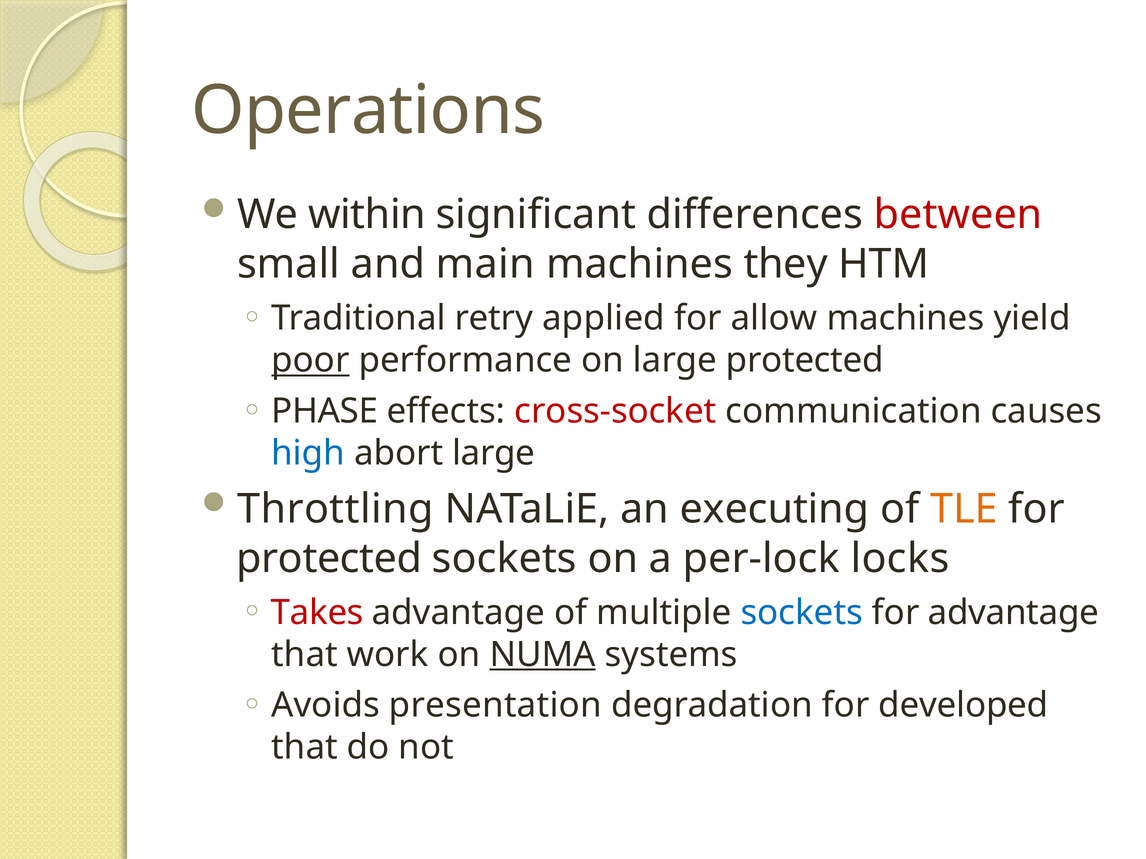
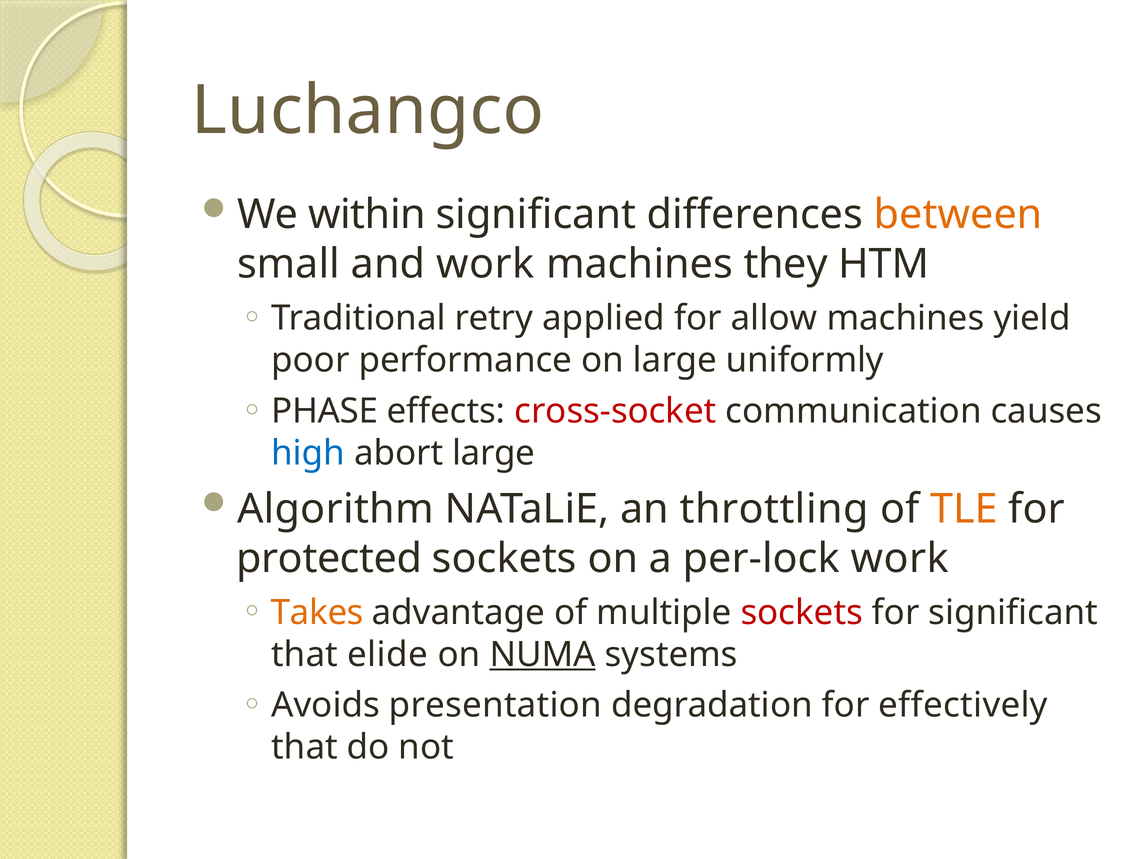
Operations: Operations -> Luchangco (368, 111)
between colour: red -> orange (958, 215)
and main: main -> work (485, 264)
poor underline: present -> none (310, 361)
large protected: protected -> uniformly (805, 361)
Throttling: Throttling -> Algorithm (335, 509)
executing: executing -> throttling (774, 509)
per-lock locks: locks -> work (900, 559)
Takes colour: red -> orange (317, 613)
sockets colour: blue -> red (802, 613)
for advantage: advantage -> significant (1013, 613)
work: work -> elide (388, 655)
developed: developed -> effectively (963, 706)
